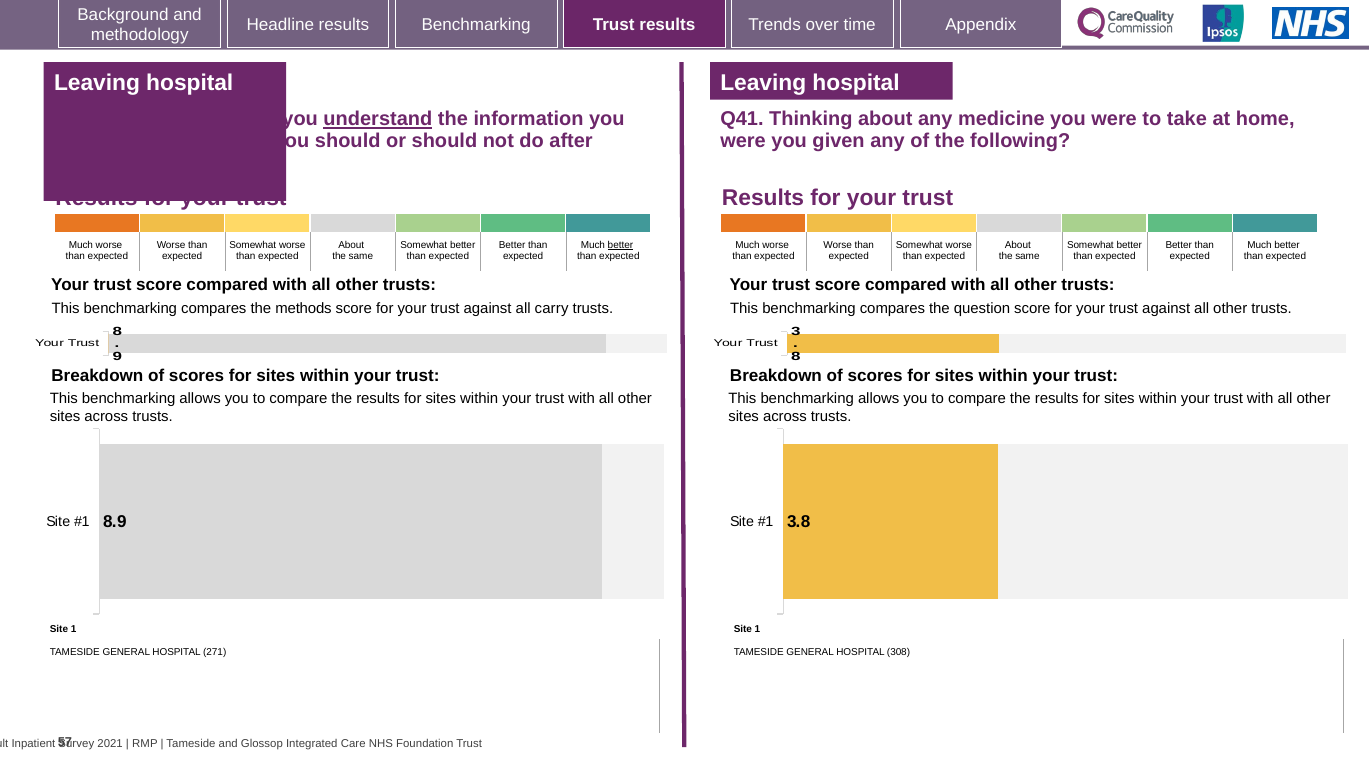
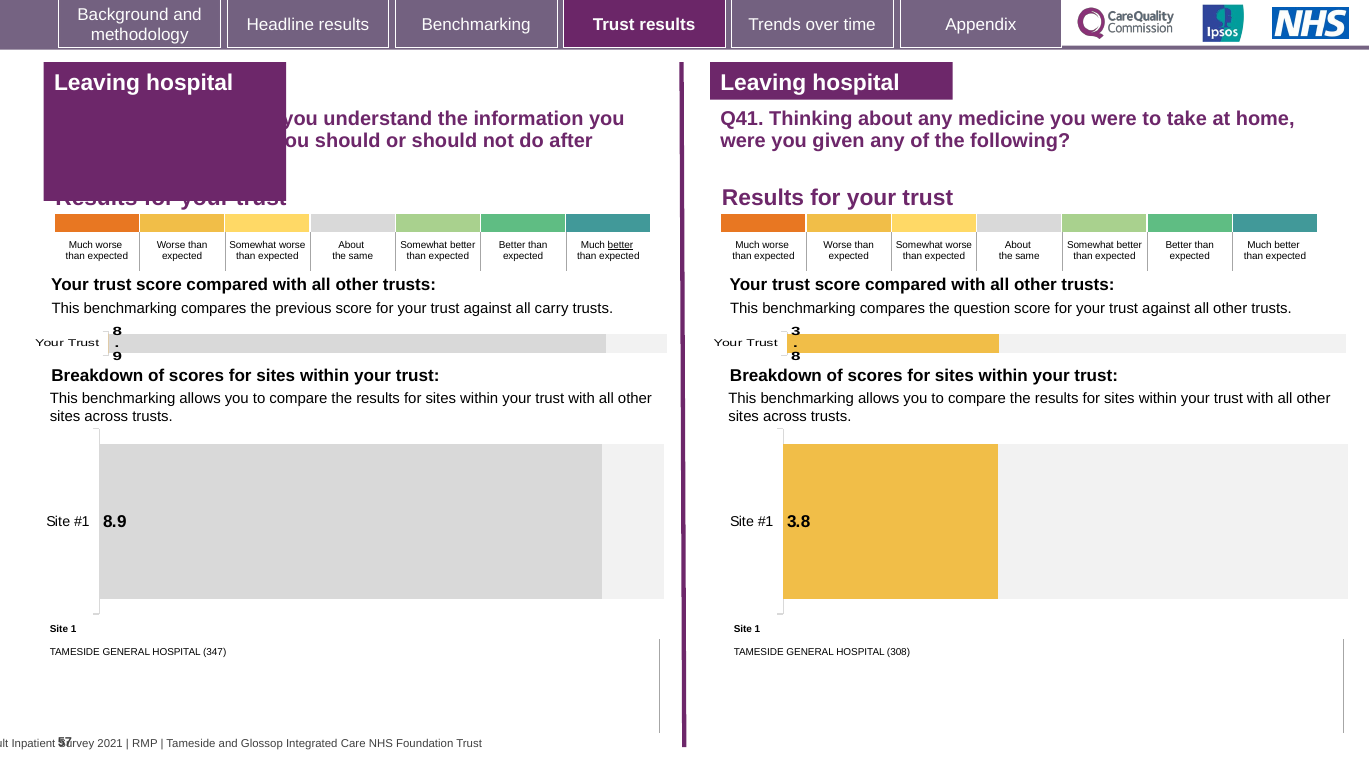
understand underline: present -> none (378, 119)
methods: methods -> previous (303, 309)
271: 271 -> 347 (215, 652)
